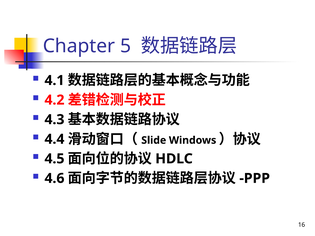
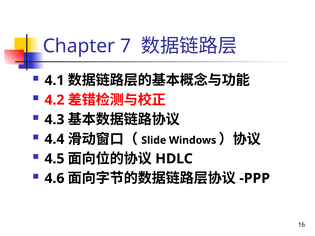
5: 5 -> 7 (126, 46)
